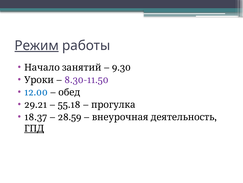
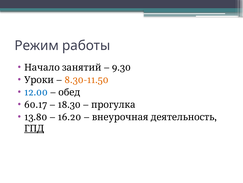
Режим underline: present -> none (37, 45)
8.30-11.50 colour: purple -> orange (86, 80)
29.21: 29.21 -> 60.17 (36, 104)
55.18: 55.18 -> 18.30 (69, 104)
18.37: 18.37 -> 13.80 (36, 117)
28.59: 28.59 -> 16.20 (69, 117)
